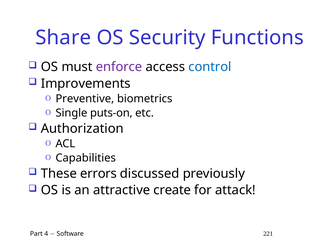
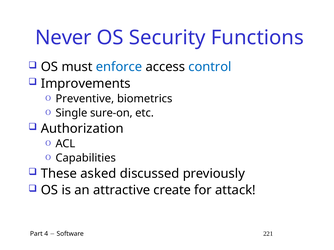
Share: Share -> Never (63, 38)
enforce colour: purple -> blue (119, 67)
puts-on: puts-on -> sure-on (111, 113)
errors: errors -> asked (98, 174)
